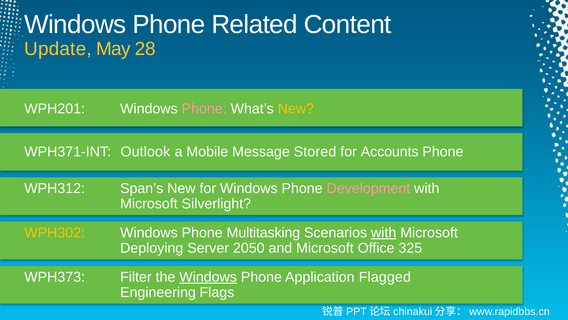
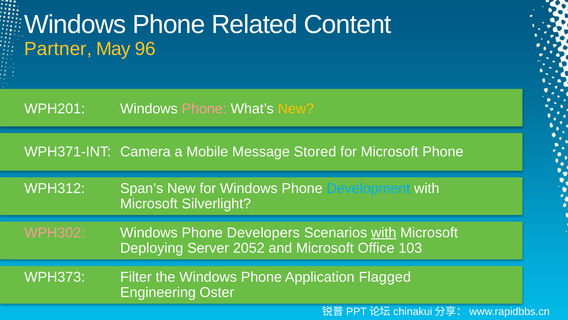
Update: Update -> Partner (58, 49)
28: 28 -> 96 (145, 49)
Outlook: Outlook -> Camera (145, 152)
for Accounts: Accounts -> Microsoft (390, 152)
Development colour: pink -> light blue (368, 188)
WPH302 colour: yellow -> pink (55, 232)
Multitasking: Multitasking -> Developers (263, 232)
2050: 2050 -> 2052 (249, 248)
325: 325 -> 103 (410, 248)
Windows underline: present -> none (208, 277)
Flags: Flags -> Oster (217, 292)
